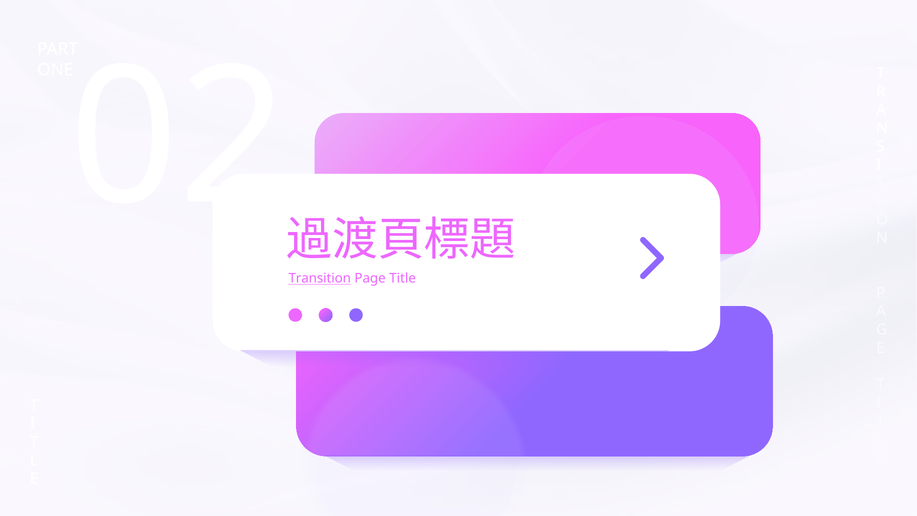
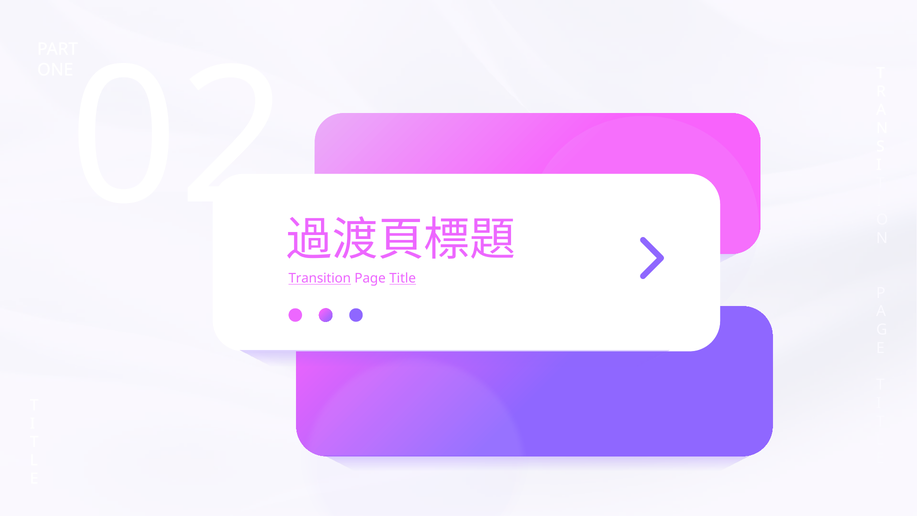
Title underline: none -> present (403, 278)
